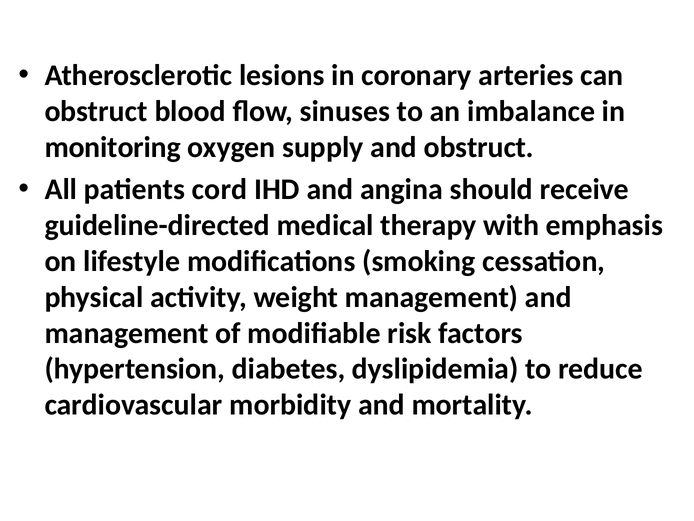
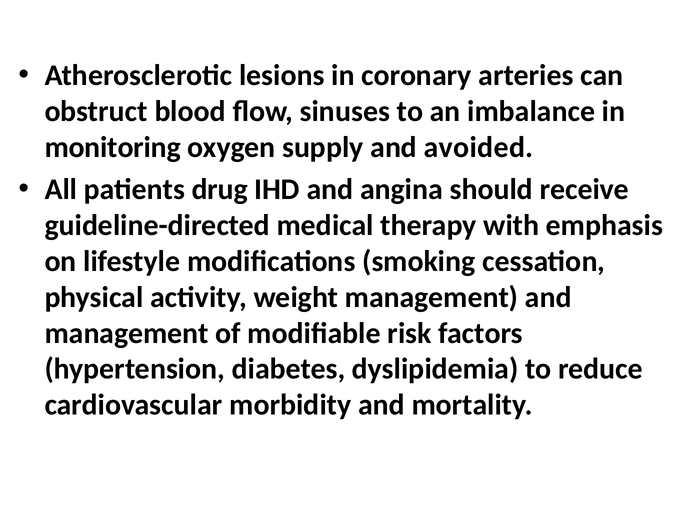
and obstruct: obstruct -> avoided (479, 147)
cord: cord -> drug (220, 189)
